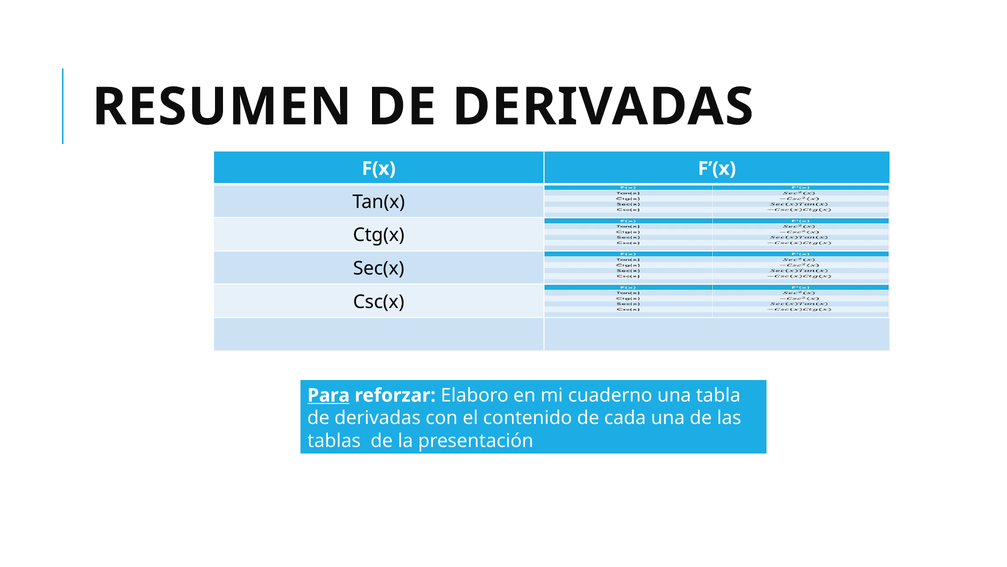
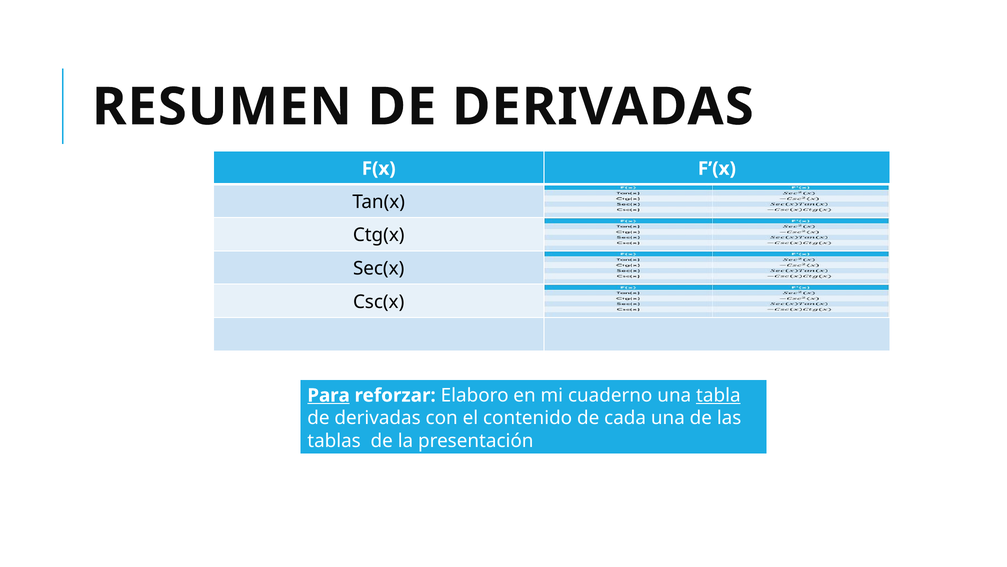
tabla underline: none -> present (718, 395)
